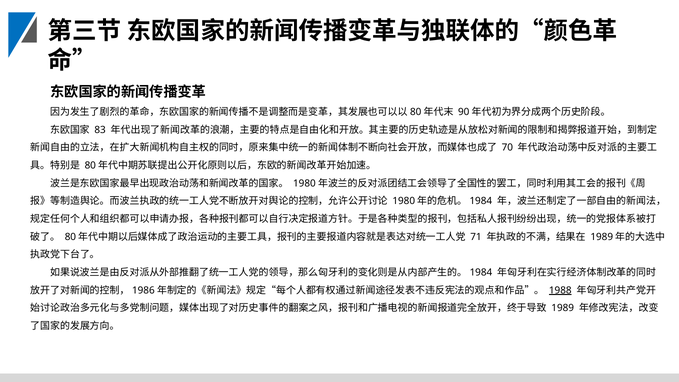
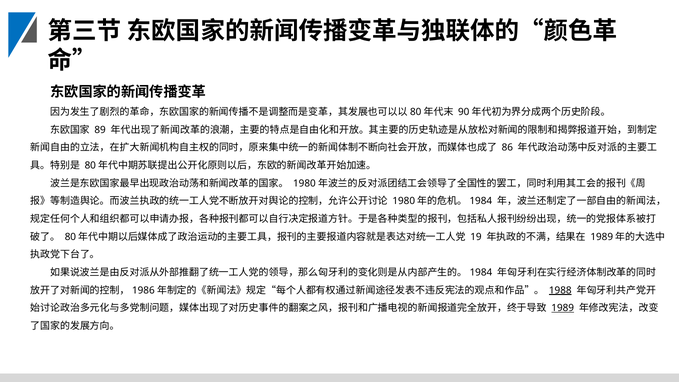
83: 83 -> 89 (100, 130)
70: 70 -> 86 (507, 148)
71: 71 -> 19 (476, 237)
1989 underline: none -> present (563, 308)
